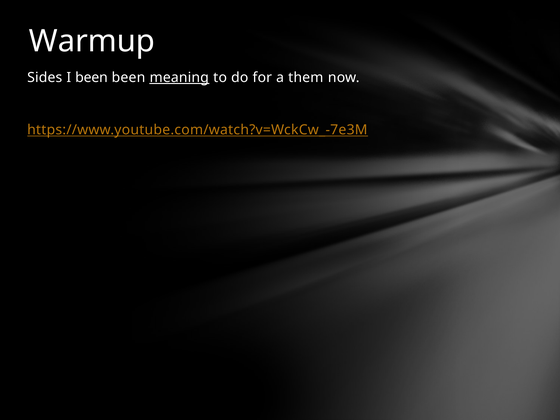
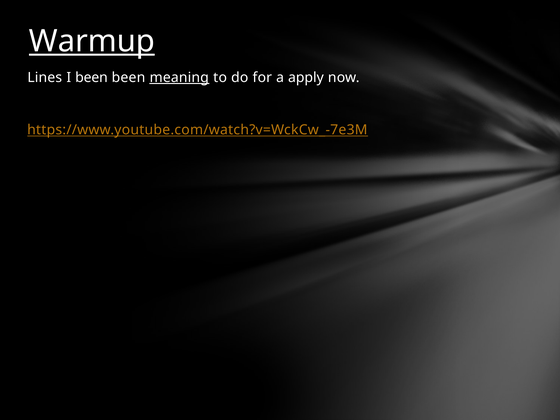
Warmup underline: none -> present (92, 41)
Sides: Sides -> Lines (45, 78)
them: them -> apply (306, 78)
